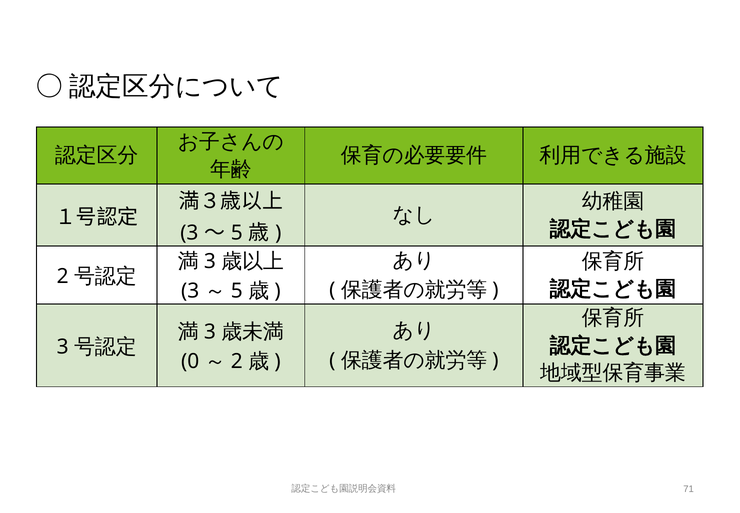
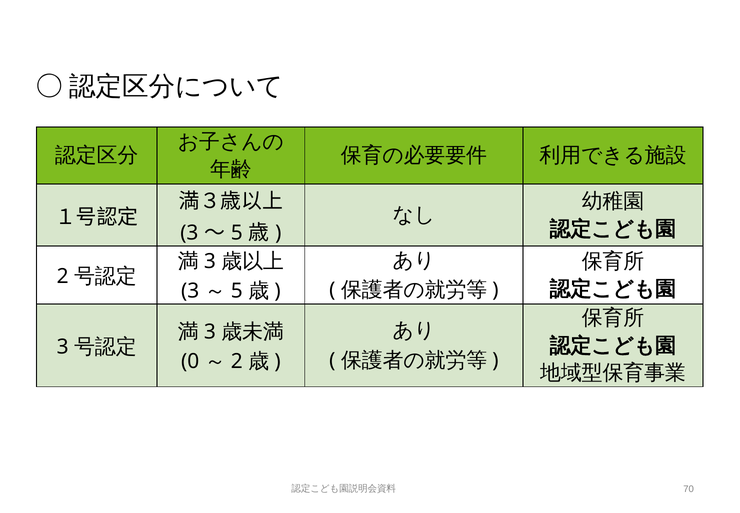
71: 71 -> 70 (689, 489)
